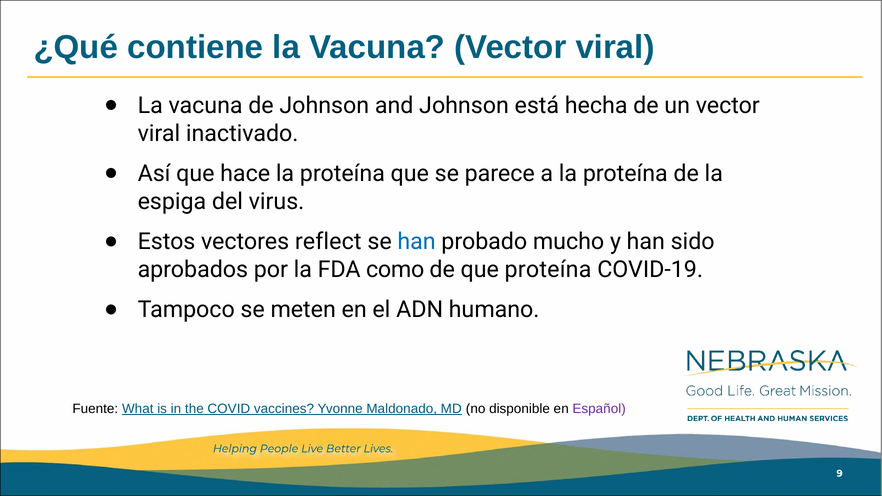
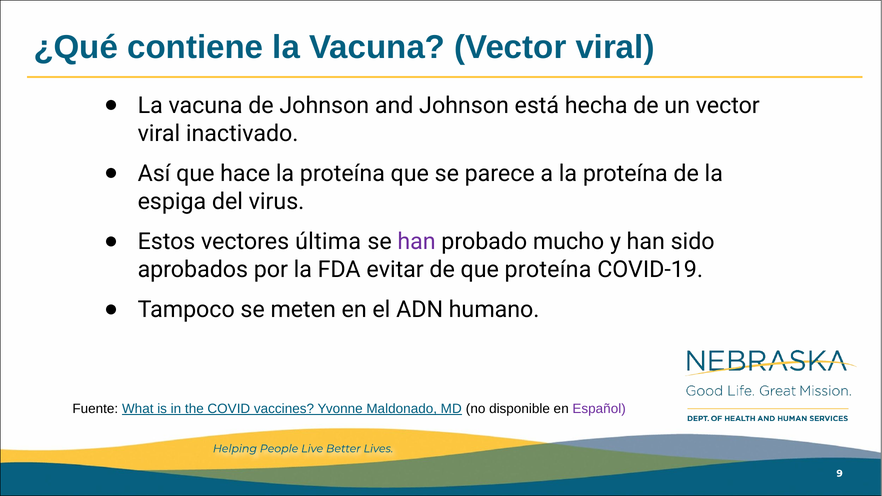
reflect: reflect -> última (328, 242)
han colour: blue -> purple (417, 242)
como: como -> evitar (395, 270)
